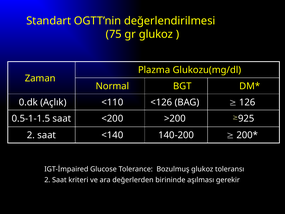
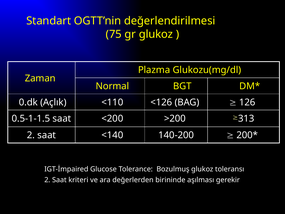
925: 925 -> 313 (246, 118)
